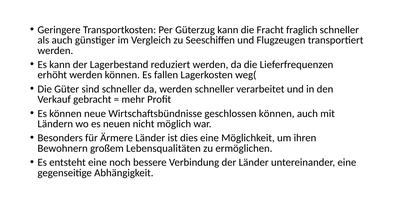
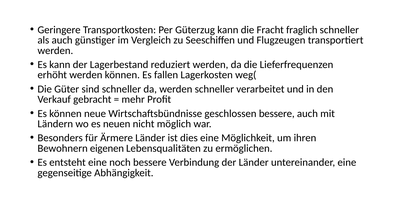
geschlossen können: können -> bessere (277, 114)
großem: großem -> eigenen (107, 148)
